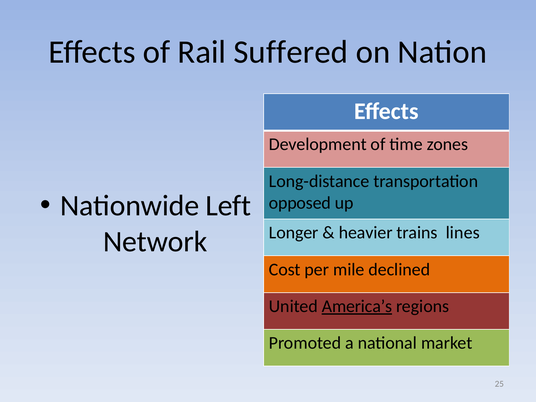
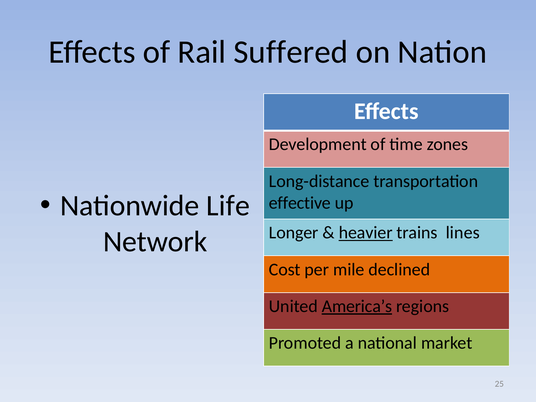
Left: Left -> Life (228, 206)
opposed: opposed -> effective (300, 203)
heavier underline: none -> present (366, 233)
